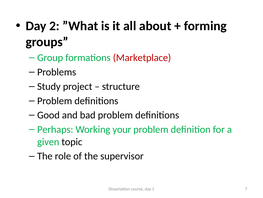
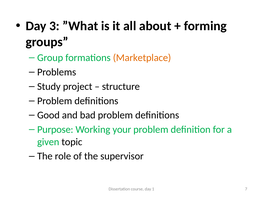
2: 2 -> 3 (54, 26)
Marketplace colour: red -> orange (142, 58)
Perhaps: Perhaps -> Purpose (55, 129)
